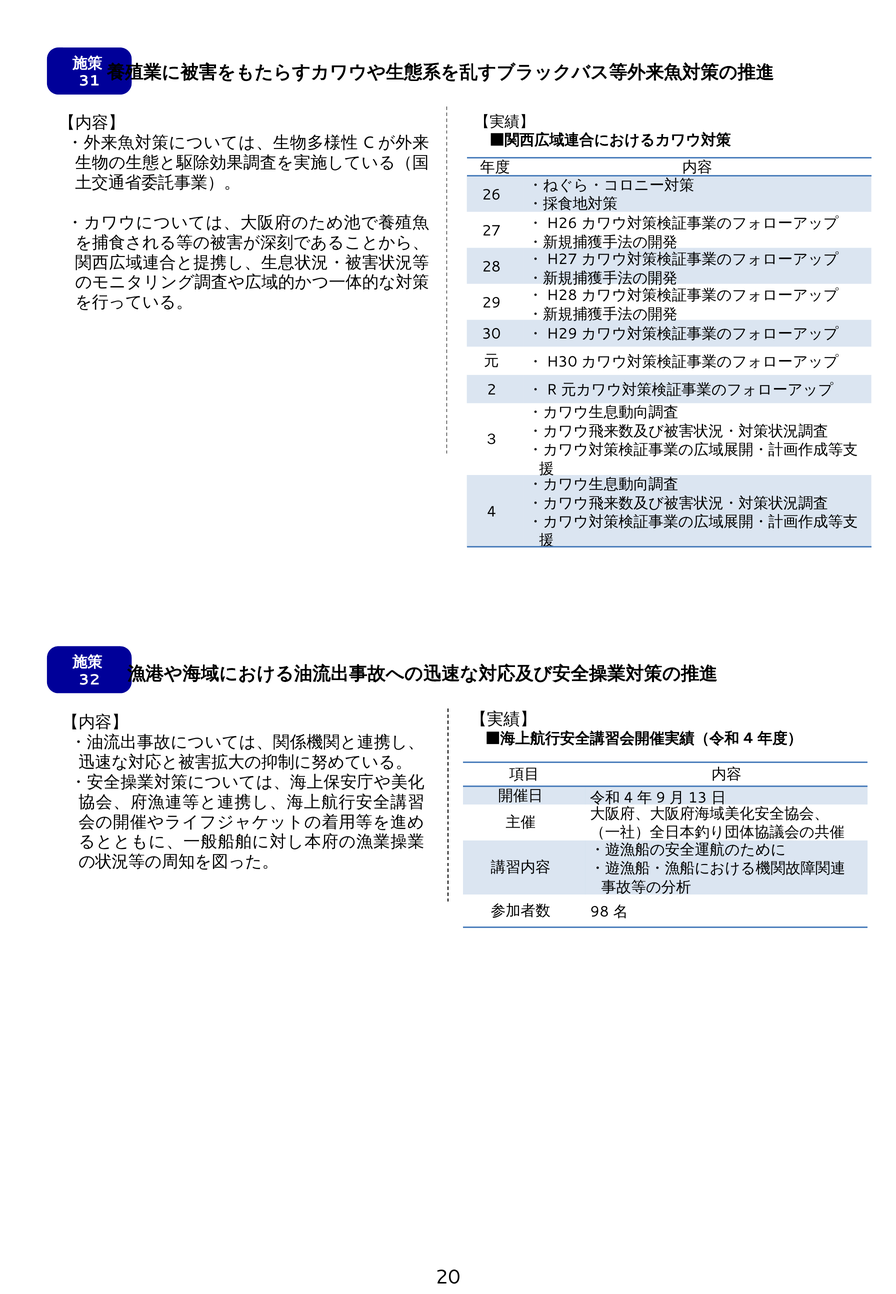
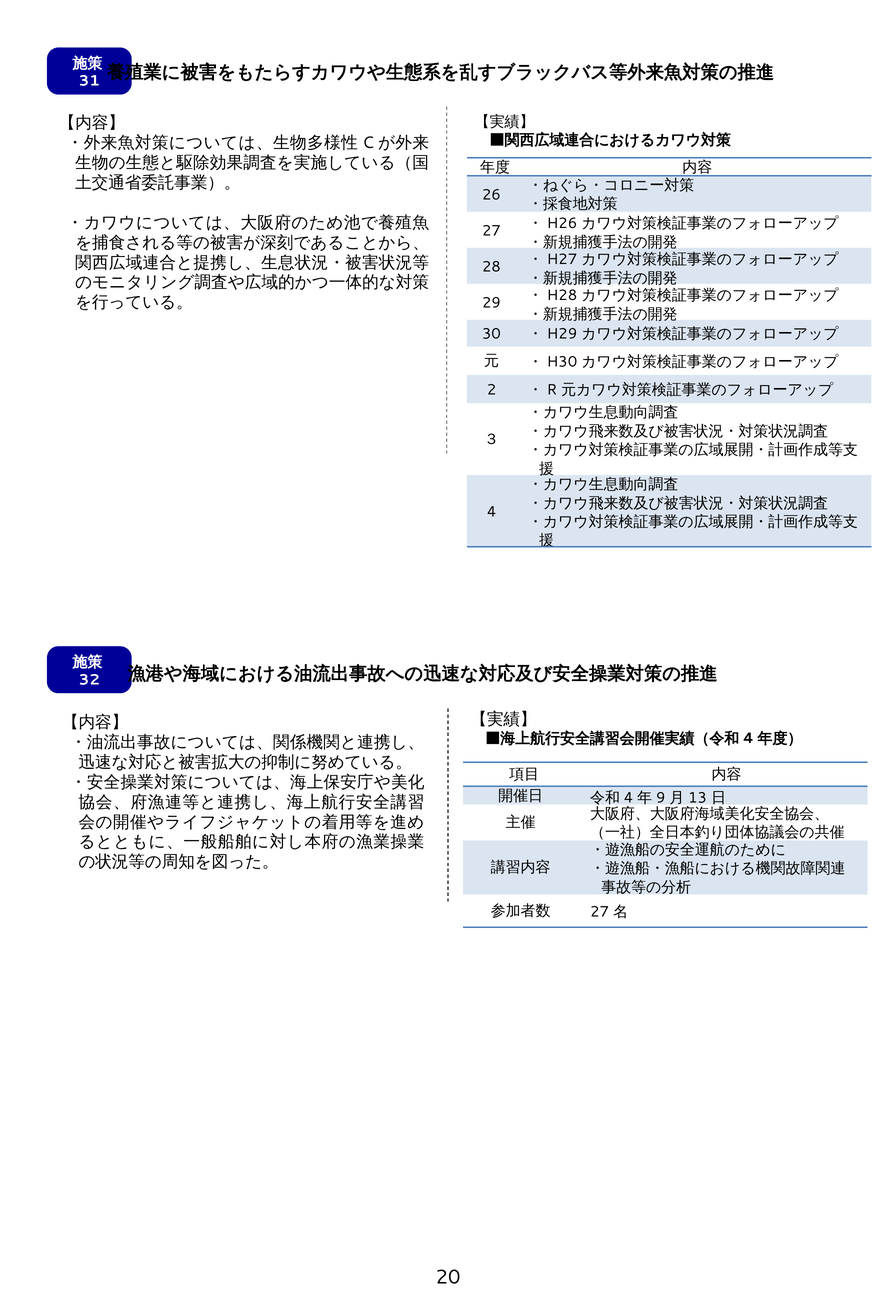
98: 98 -> 27 (600, 912)
